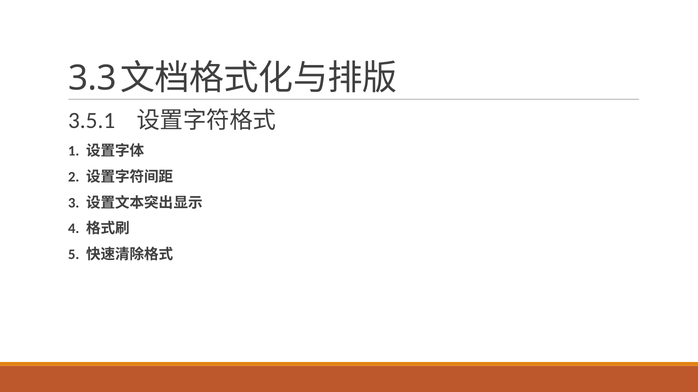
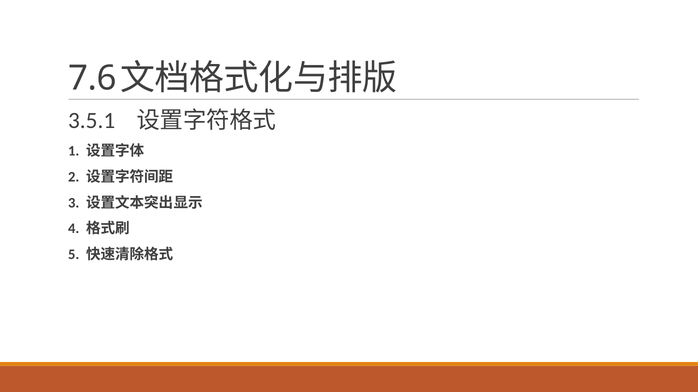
3.3: 3.3 -> 7.6 (92, 78)
